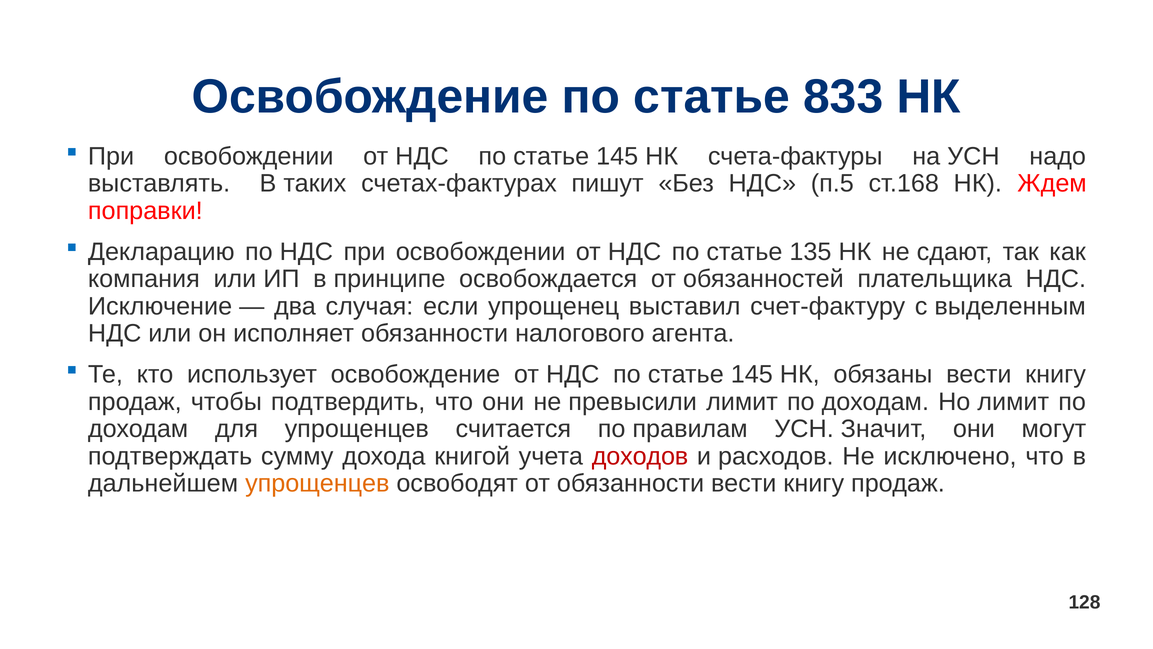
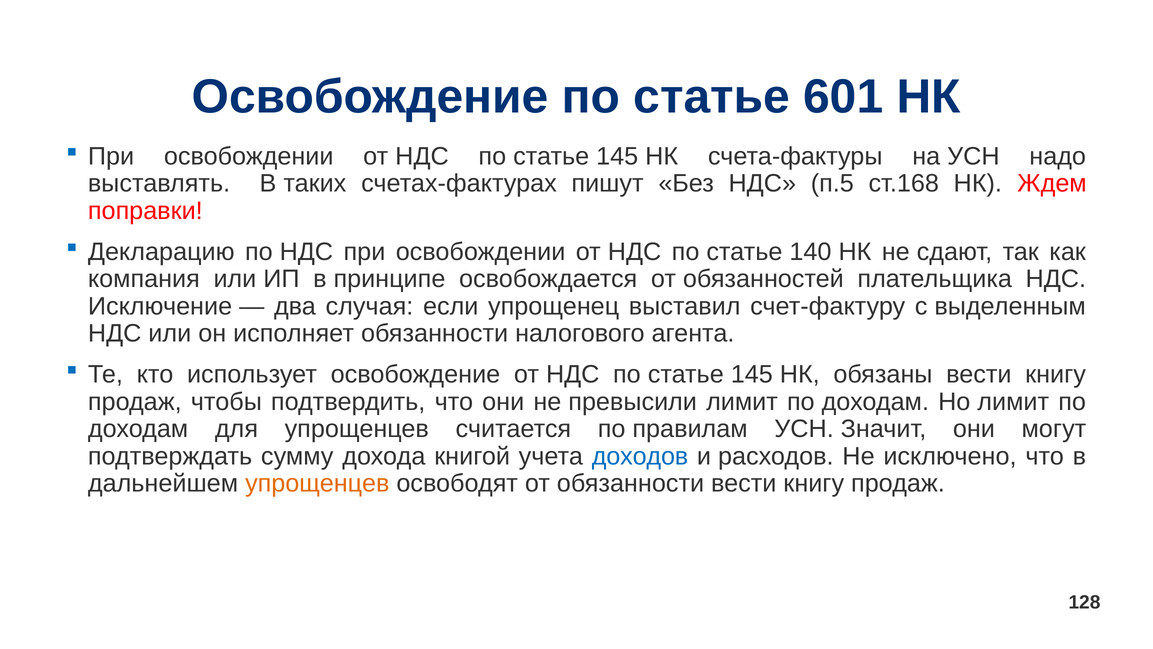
833: 833 -> 601 (843, 97)
135: 135 -> 140 (810, 252)
доходов colour: red -> blue (640, 456)
